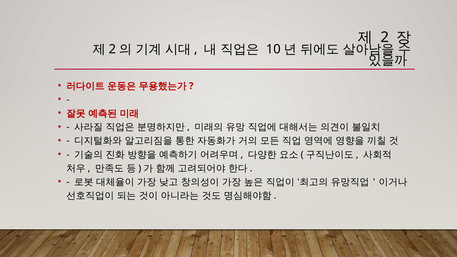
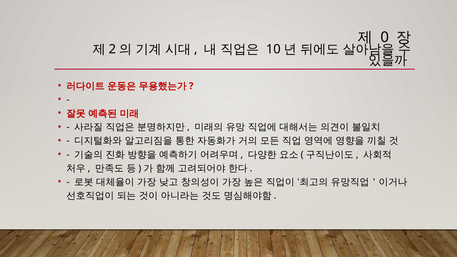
2: 2 -> 0 (385, 37)
